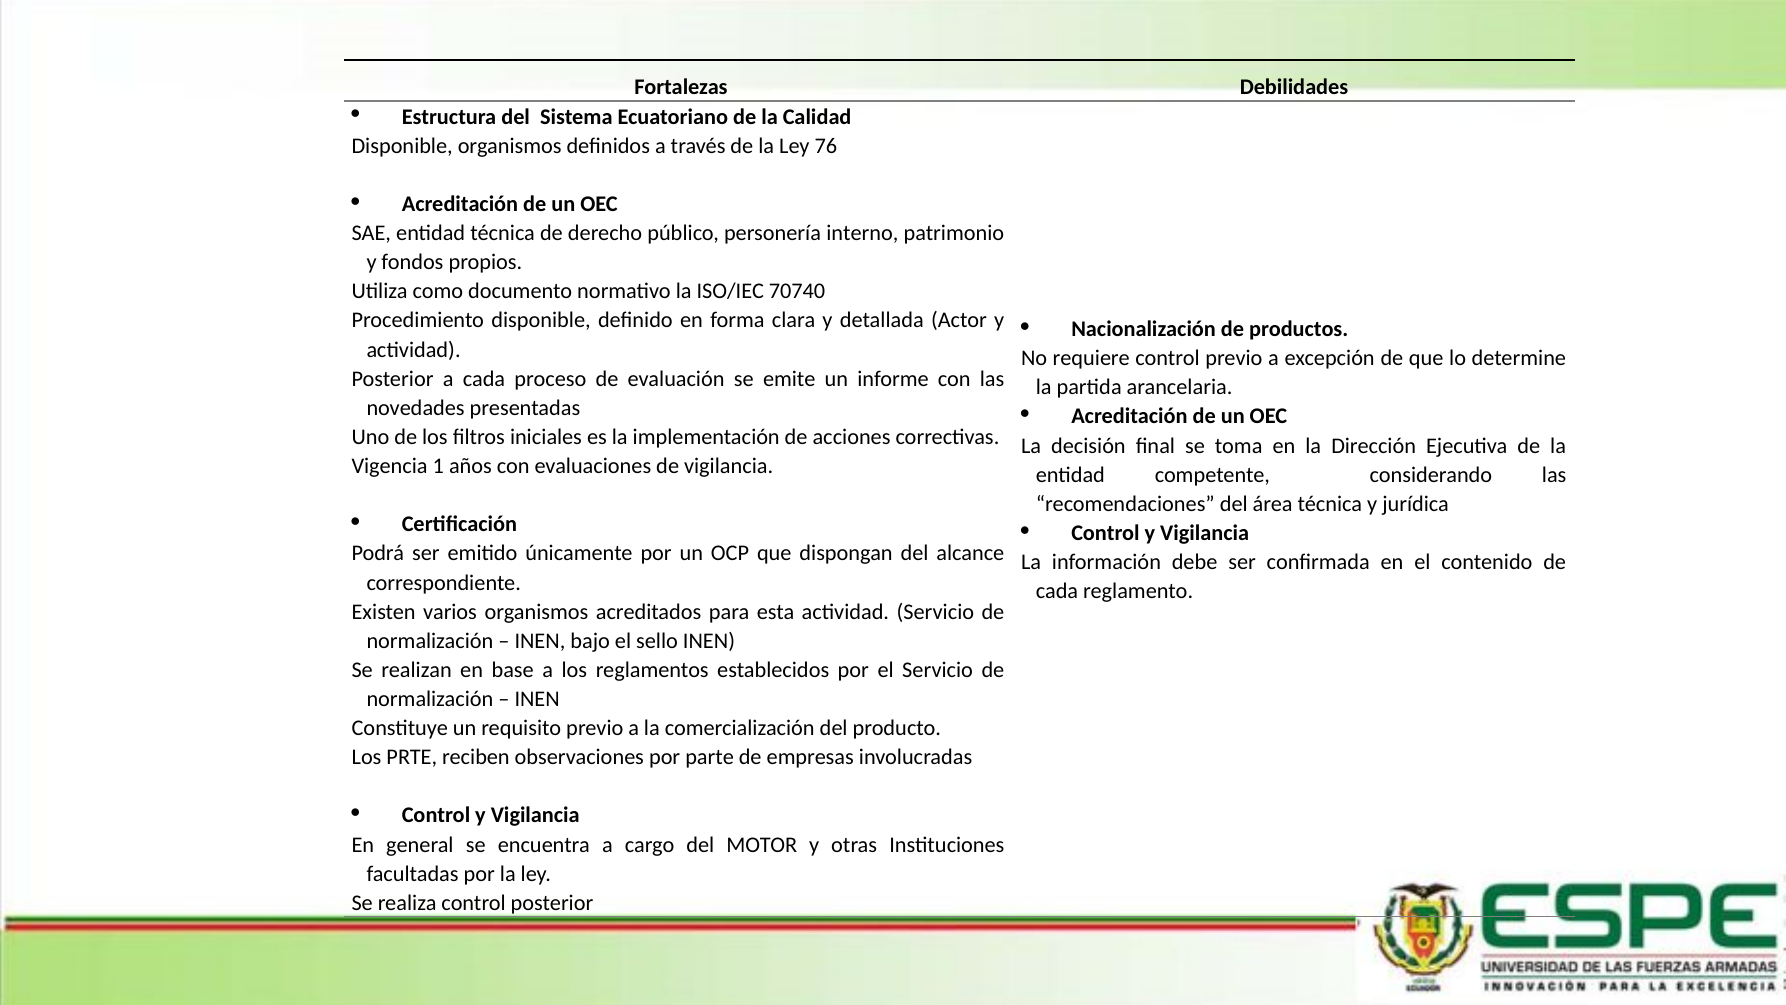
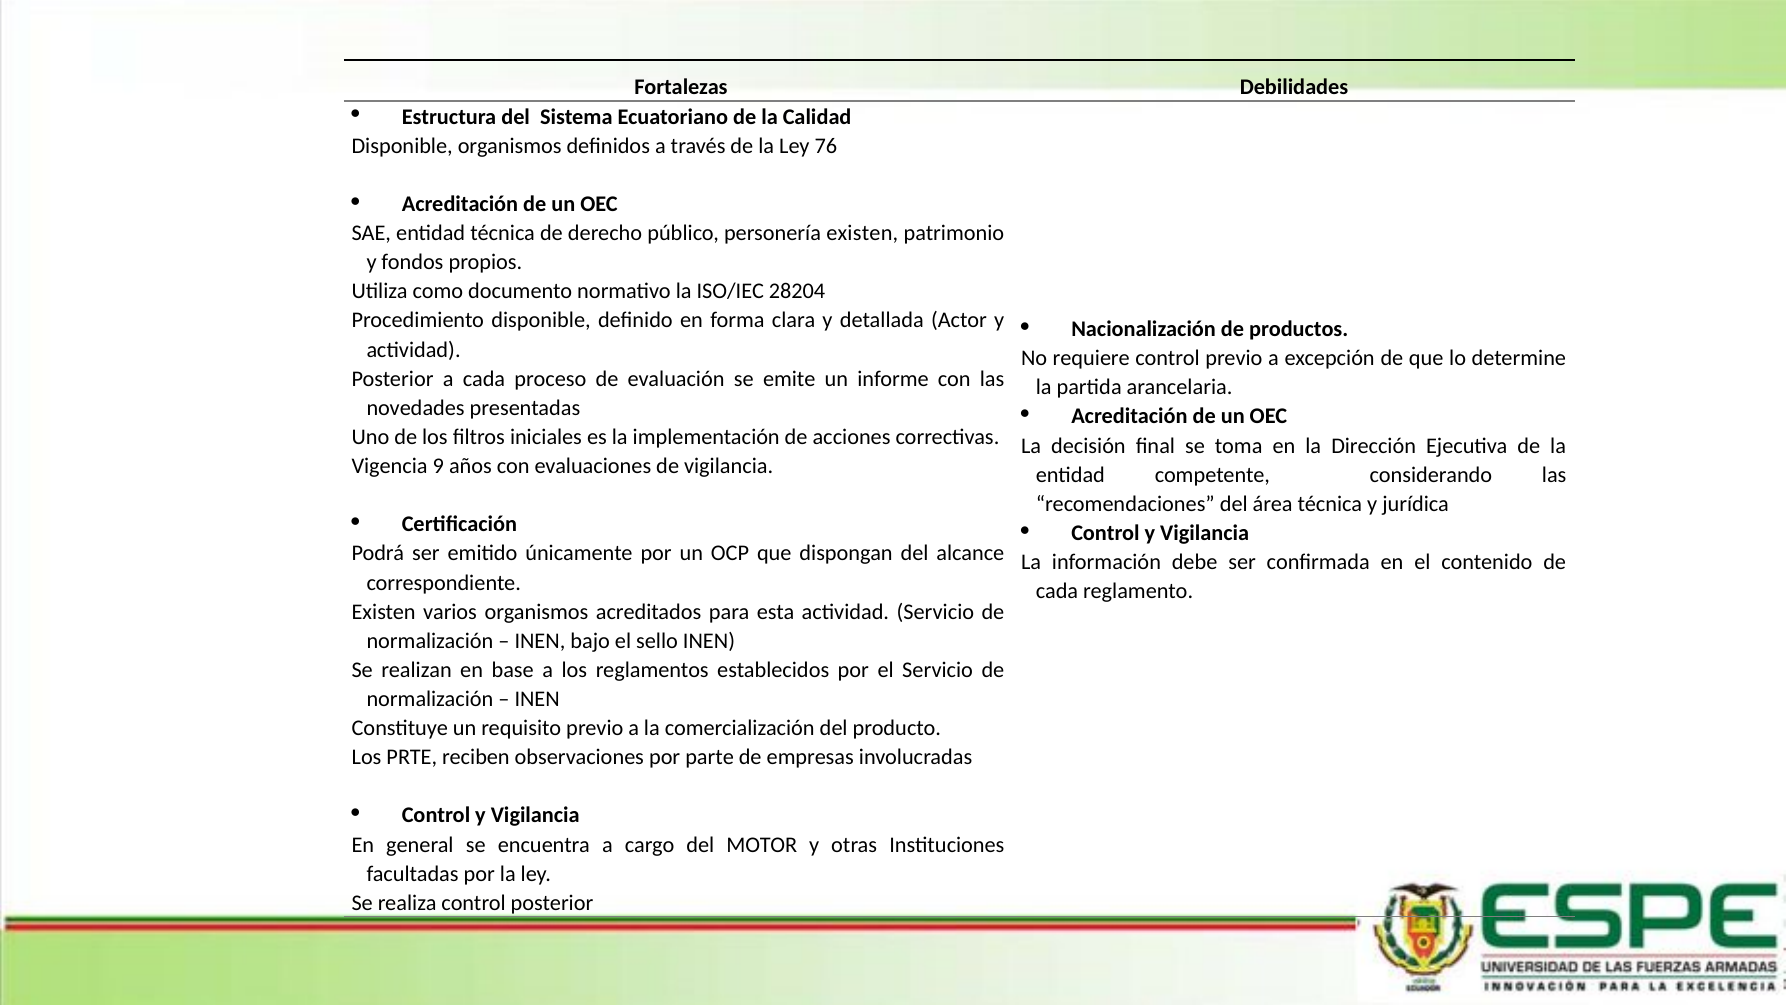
personería interno: interno -> existen (862, 233)
70740: 70740 -> 28204 (797, 291)
1: 1 -> 9 (438, 466)
